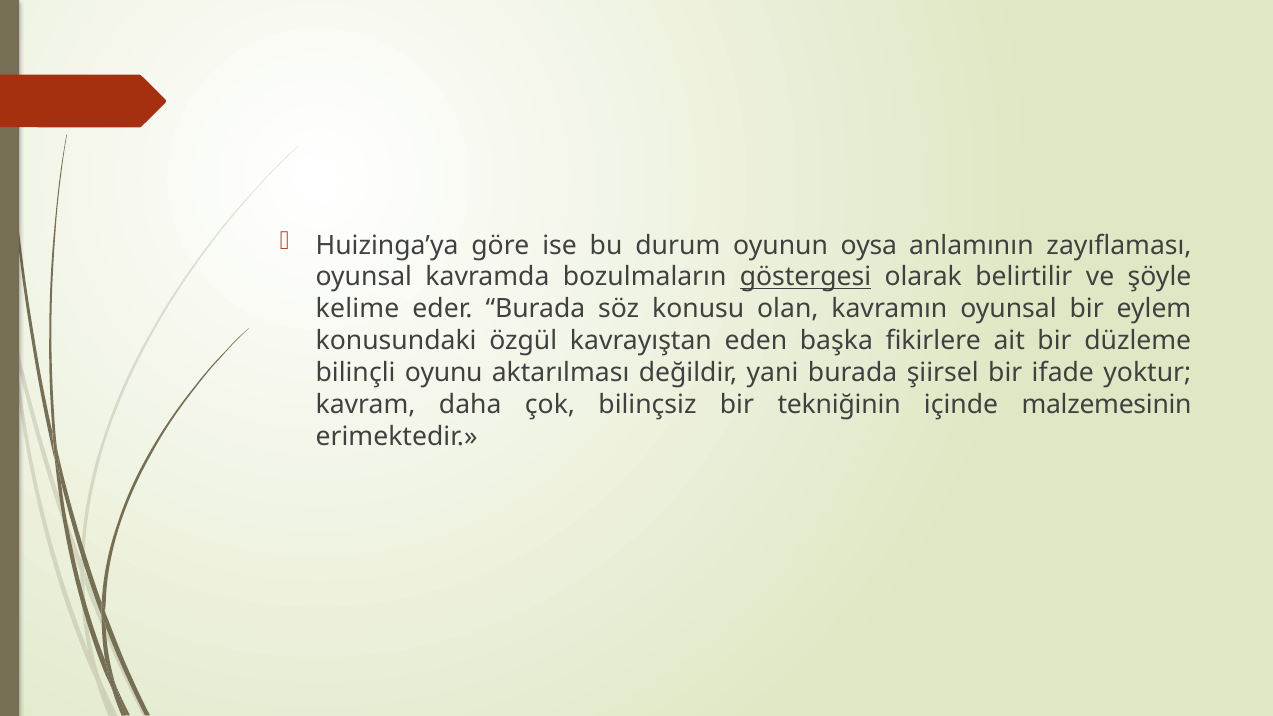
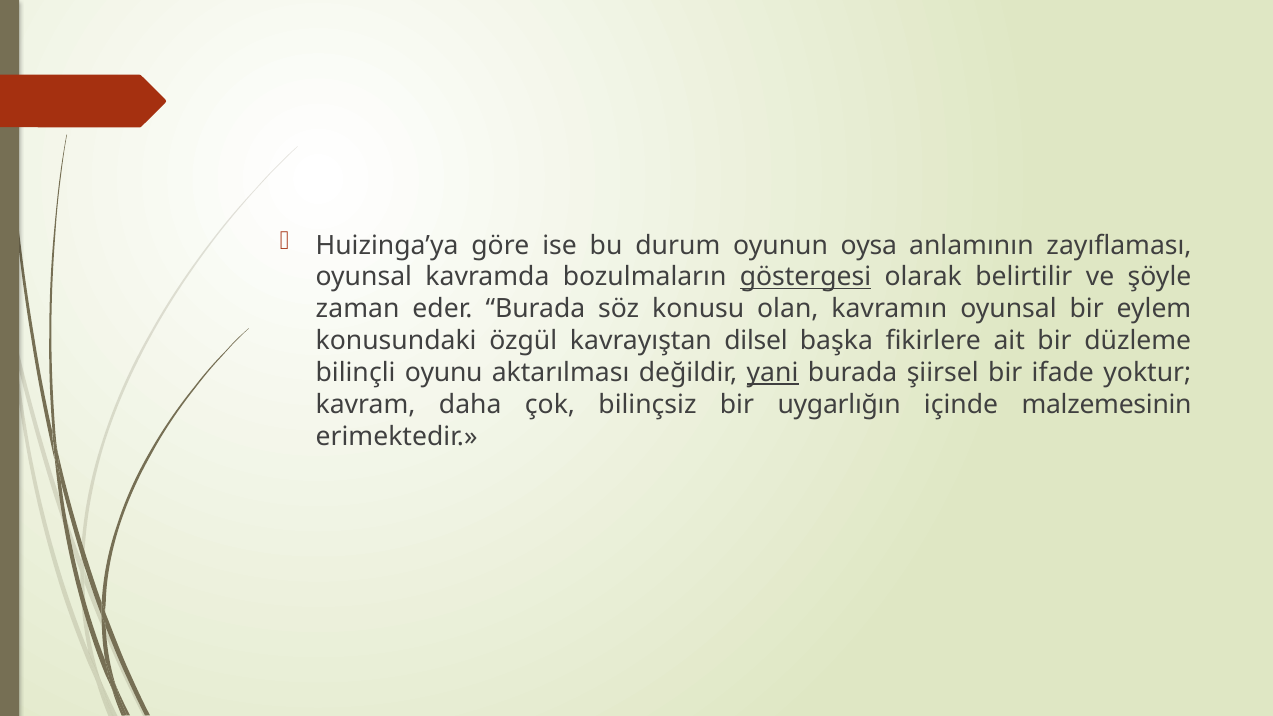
kelime: kelime -> zaman (358, 309)
eden: eden -> dilsel (756, 341)
yani underline: none -> present (773, 373)
tekniğinin: tekniğinin -> uygarlığın (839, 405)
